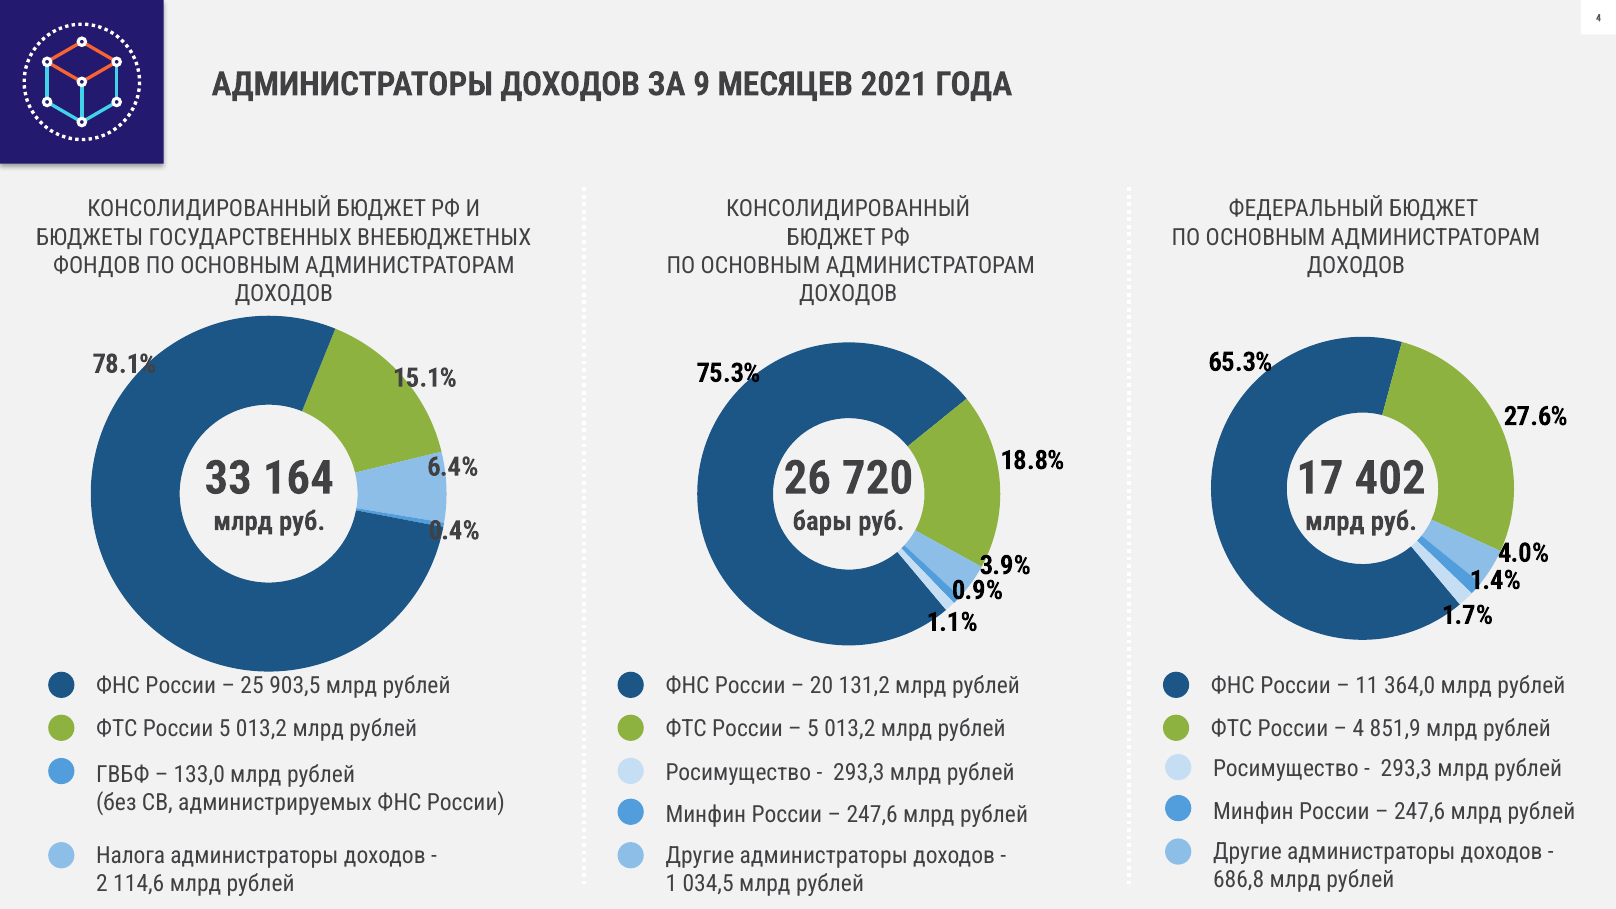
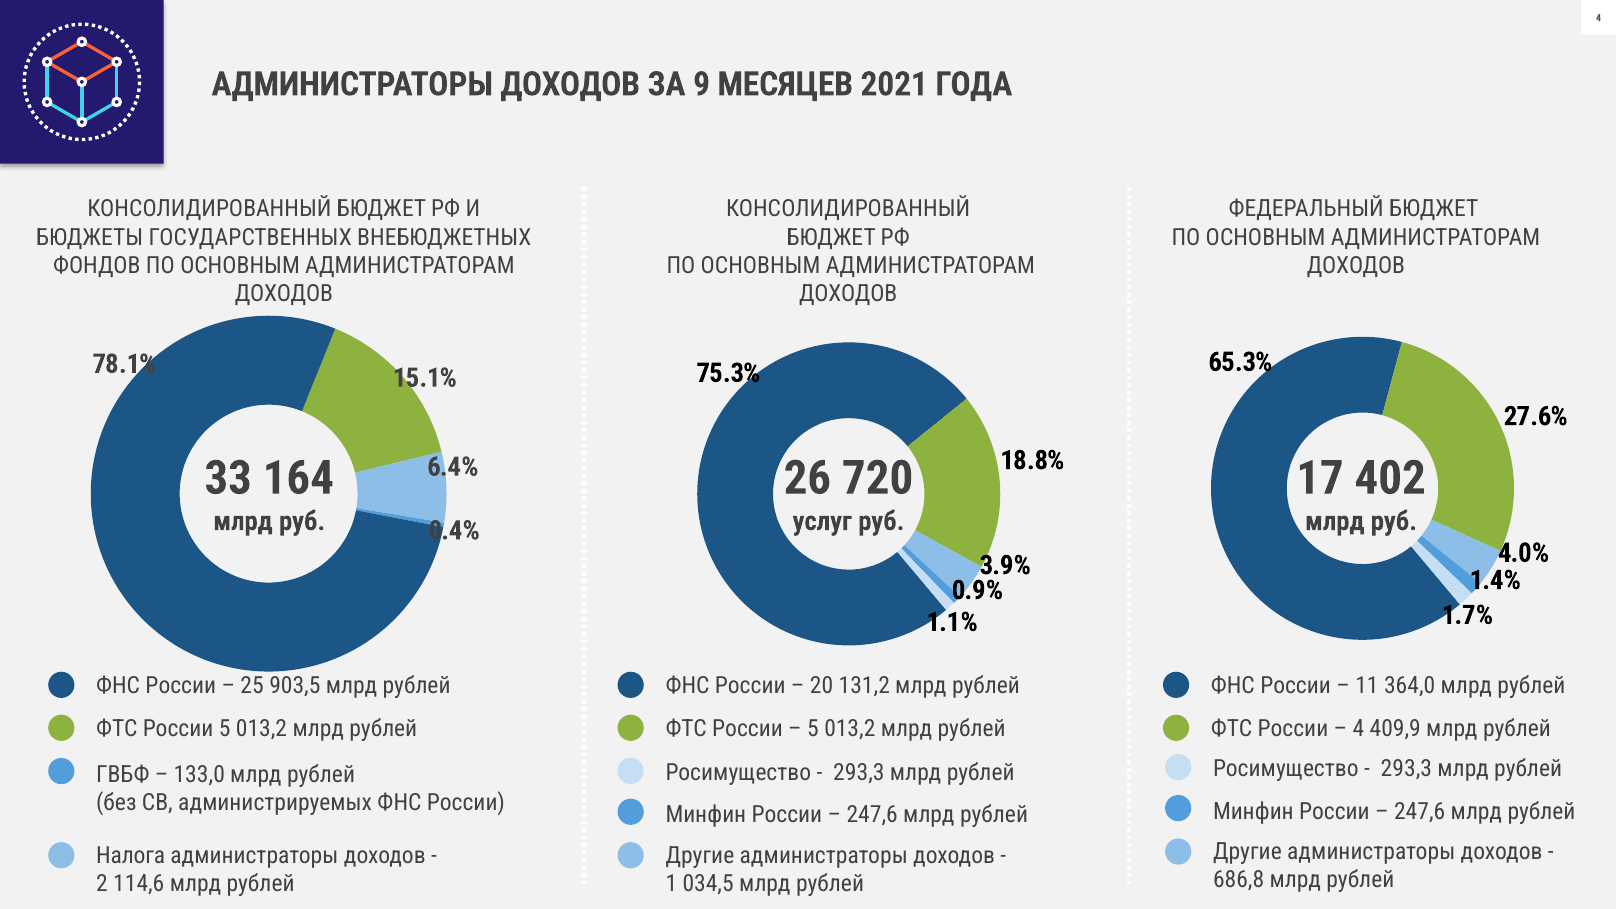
бары: бары -> услуг (822, 521)
851,9: 851,9 -> 409,9 (1395, 729)
